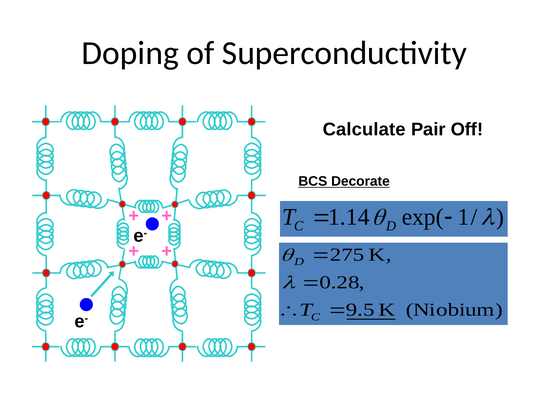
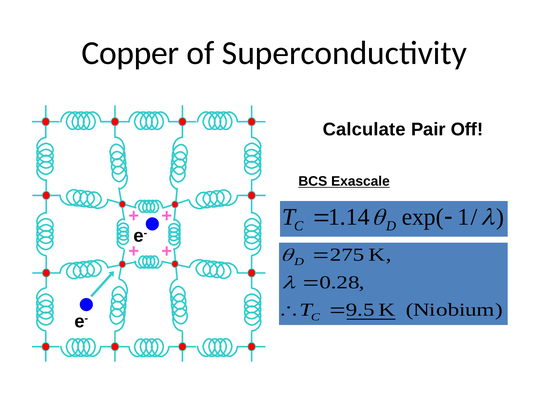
Doping: Doping -> Copper (130, 53)
Decorate: Decorate -> Exascale (360, 181)
